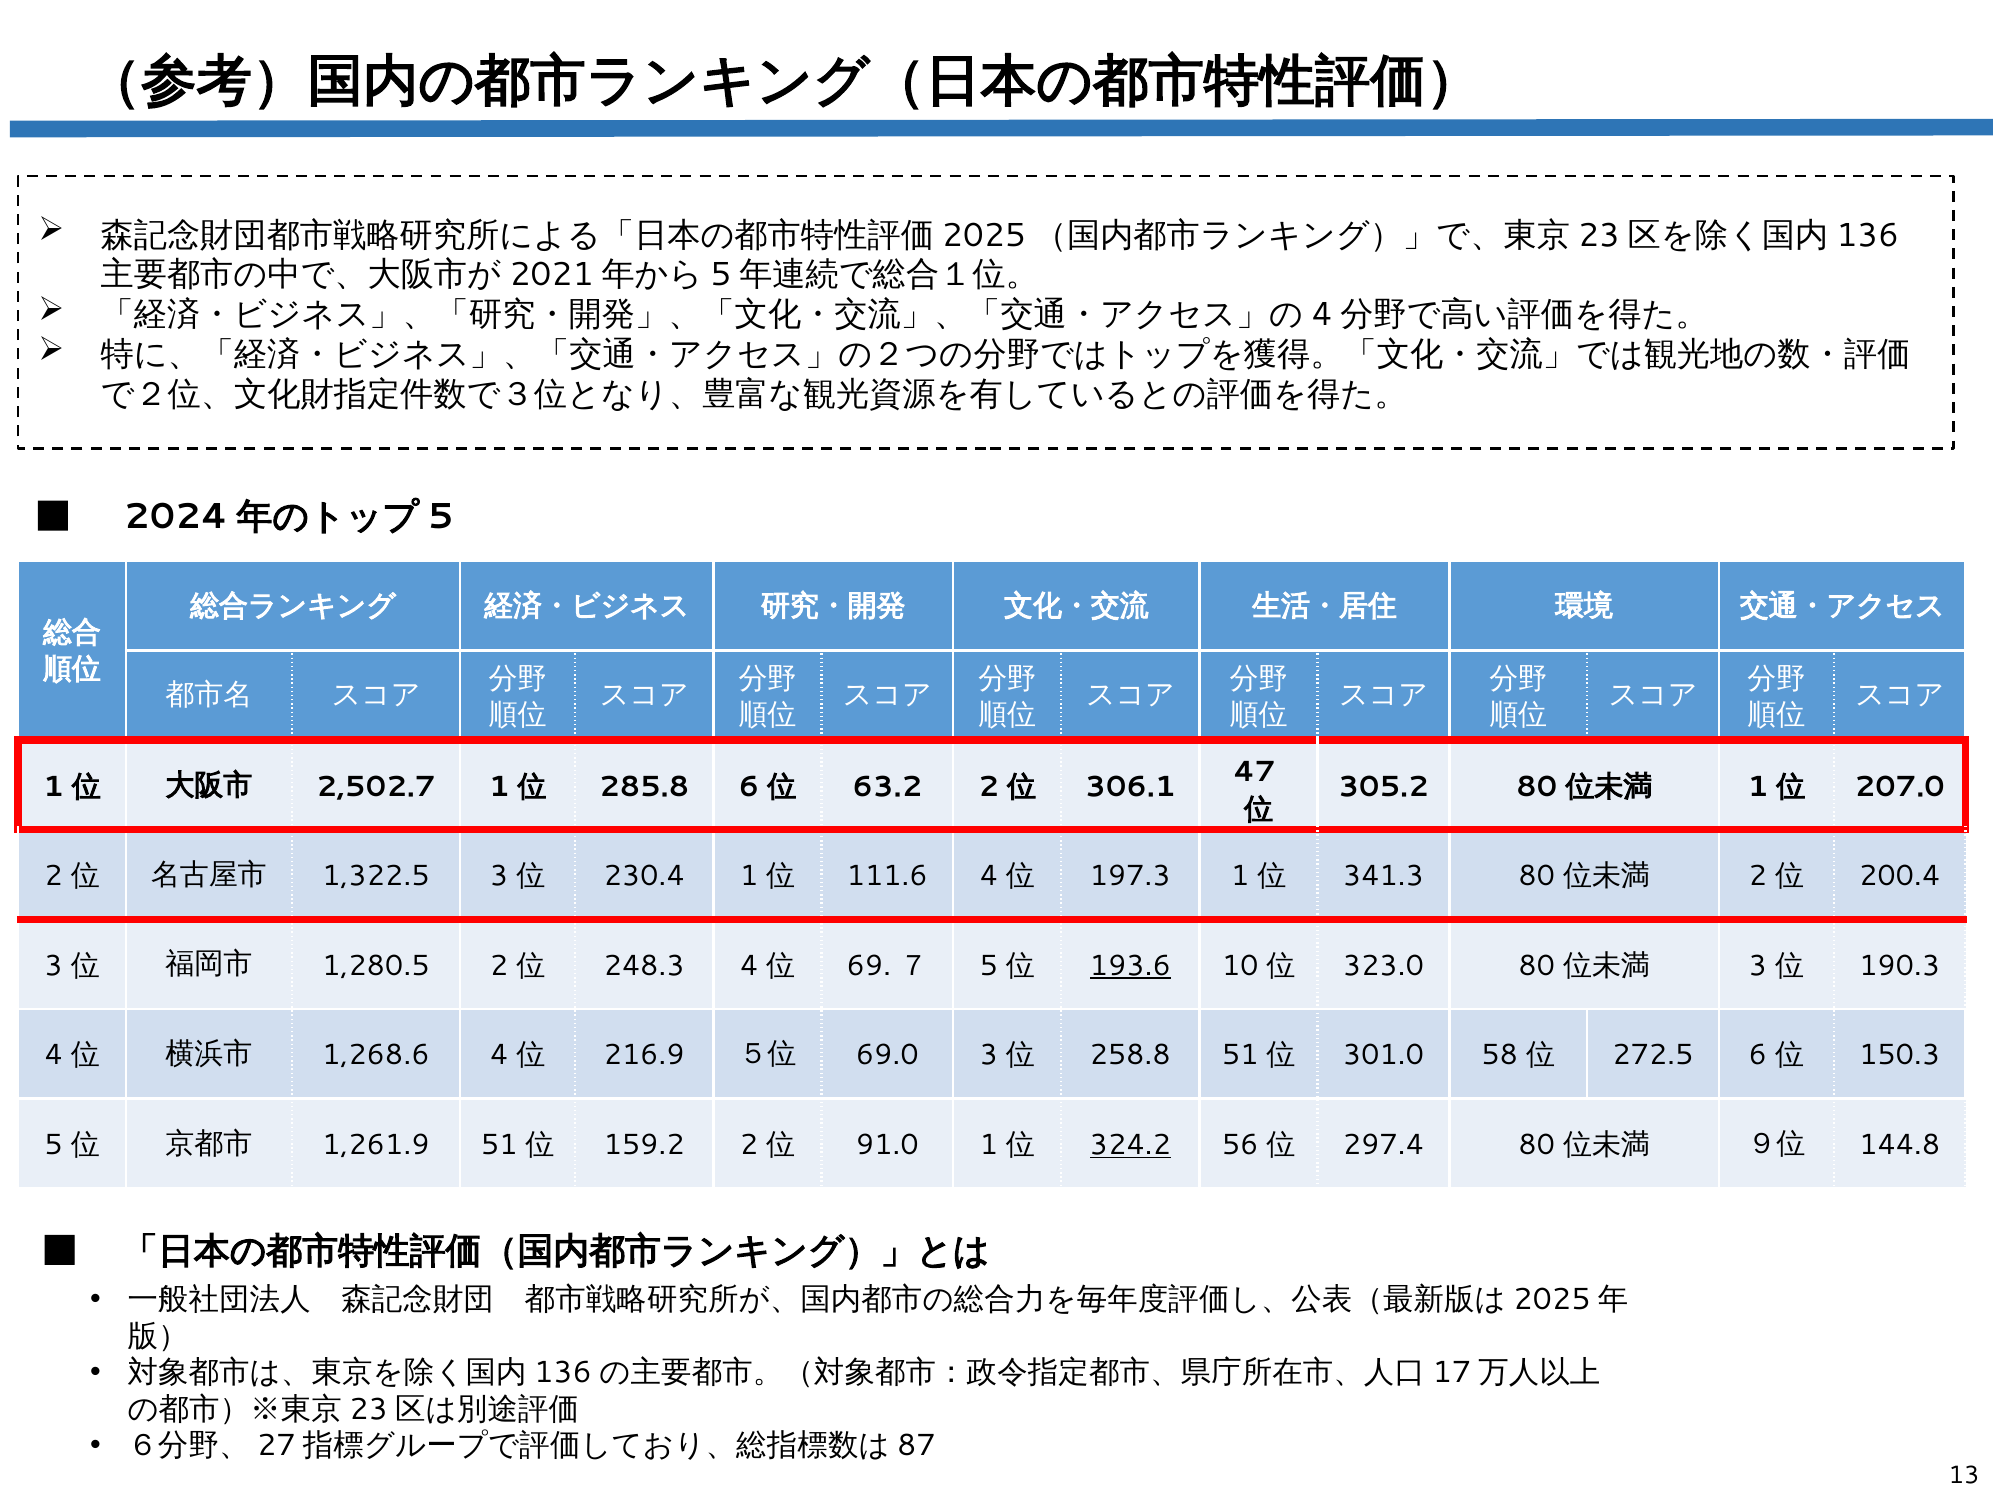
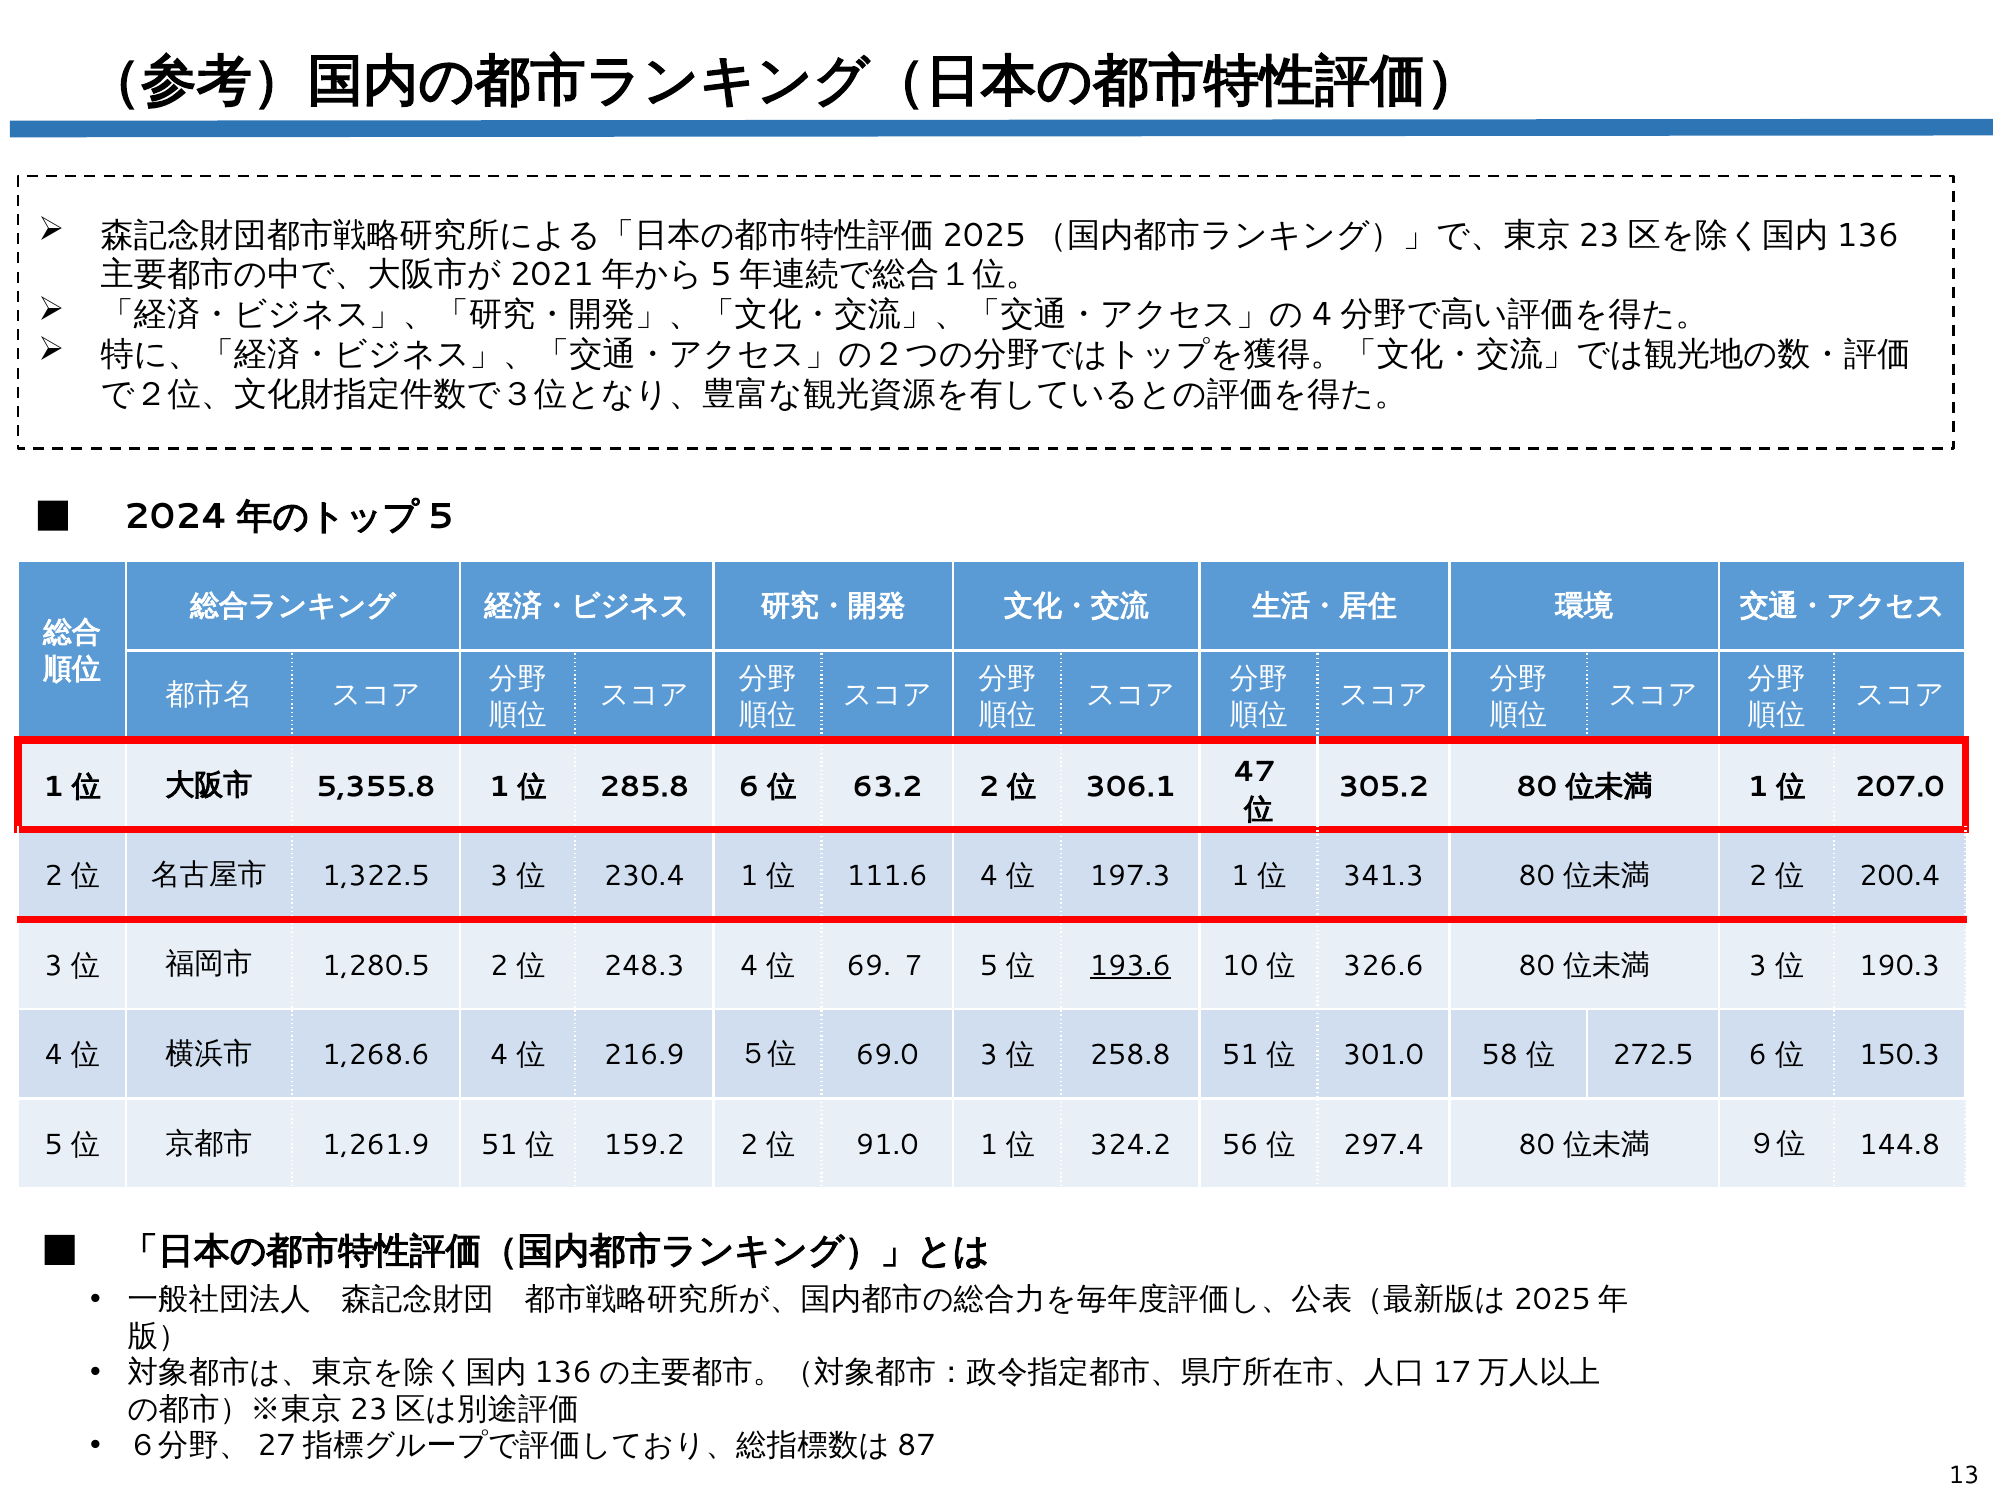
2,502.7: 2,502.7 -> 5,355.8 (376, 787)
323.0: 323.0 -> 326.6 (1383, 966)
324.2 underline: present -> none (1130, 1146)
